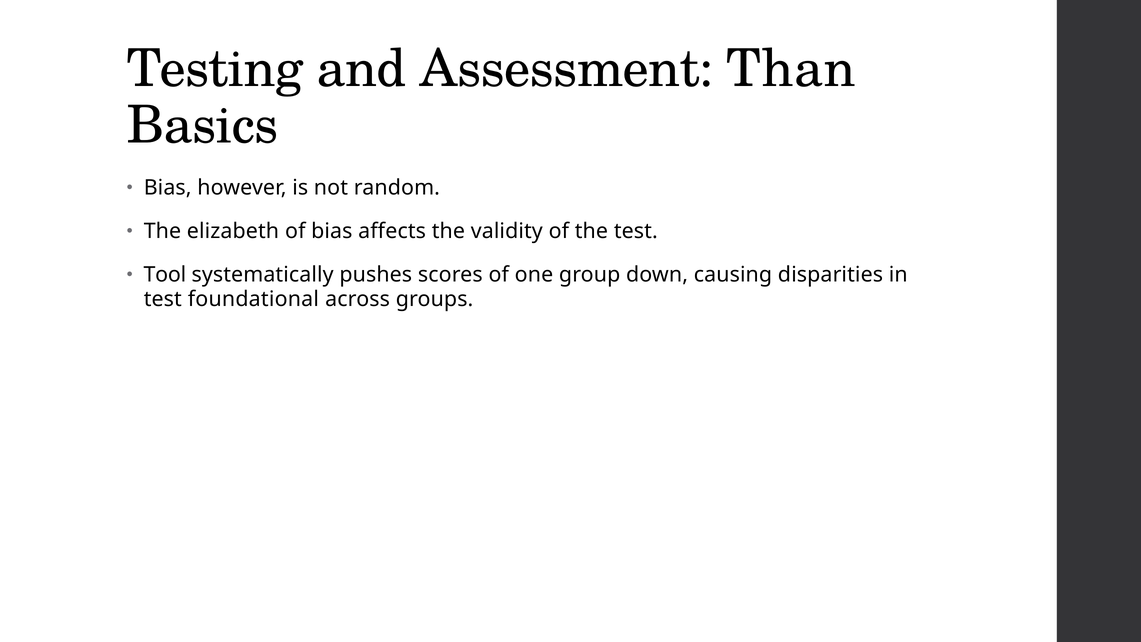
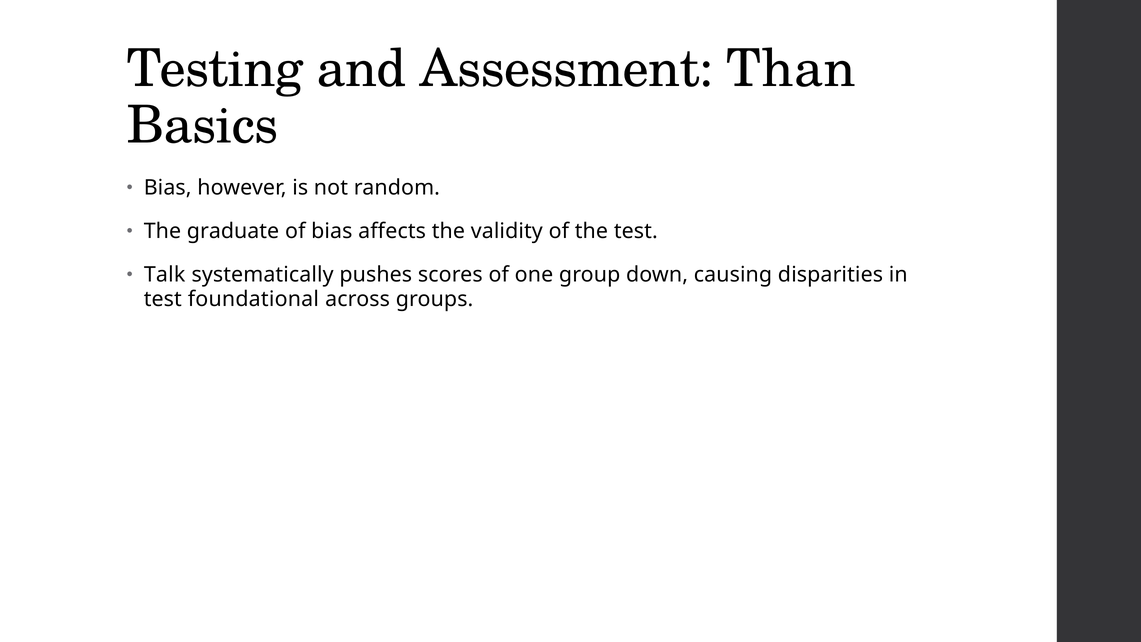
elizabeth: elizabeth -> graduate (233, 231)
Tool: Tool -> Talk (165, 275)
